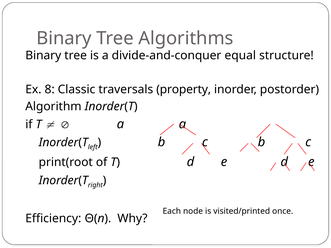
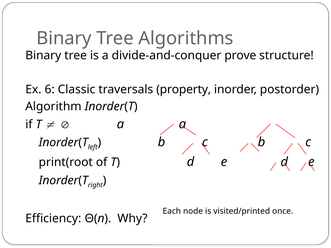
equal: equal -> prove (240, 55)
8: 8 -> 6 (50, 90)
